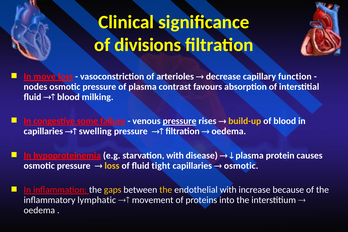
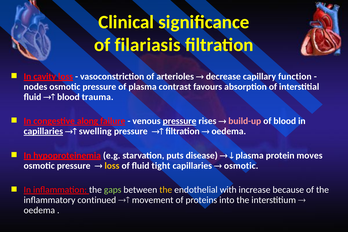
divisions: divisions -> filariasis (148, 45)
move: move -> cavity (45, 76)
milking: milking -> trauma (98, 97)
some: some -> along (88, 121)
build-up colour: yellow -> pink (245, 121)
capillaries underline: none -> present (43, 131)
starvation with: with -> puts (175, 155)
causes: causes -> moves (310, 155)
gaps colour: yellow -> light green (113, 190)
lymphatic: lymphatic -> continued (97, 200)
